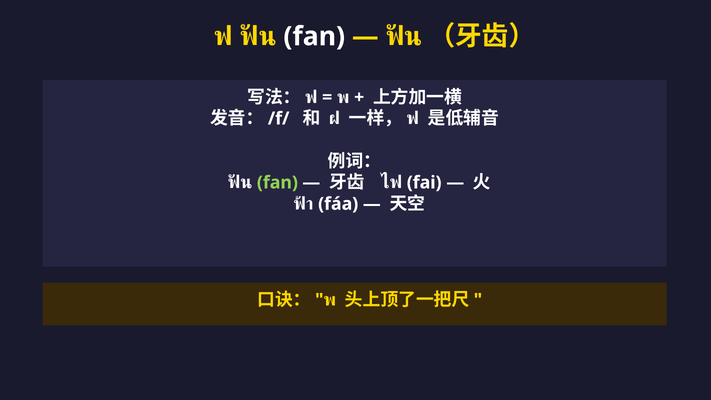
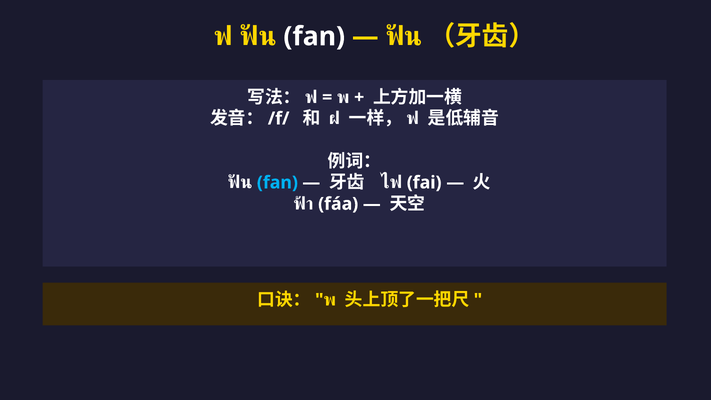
fan colour: light green -> light blue (277, 183)
